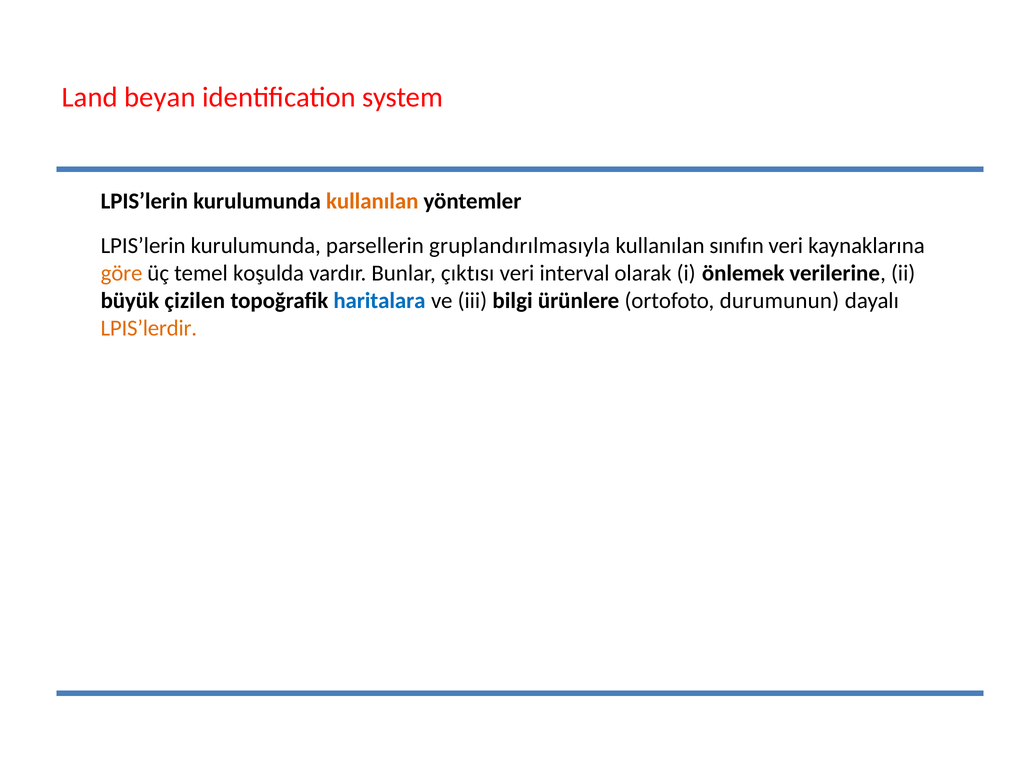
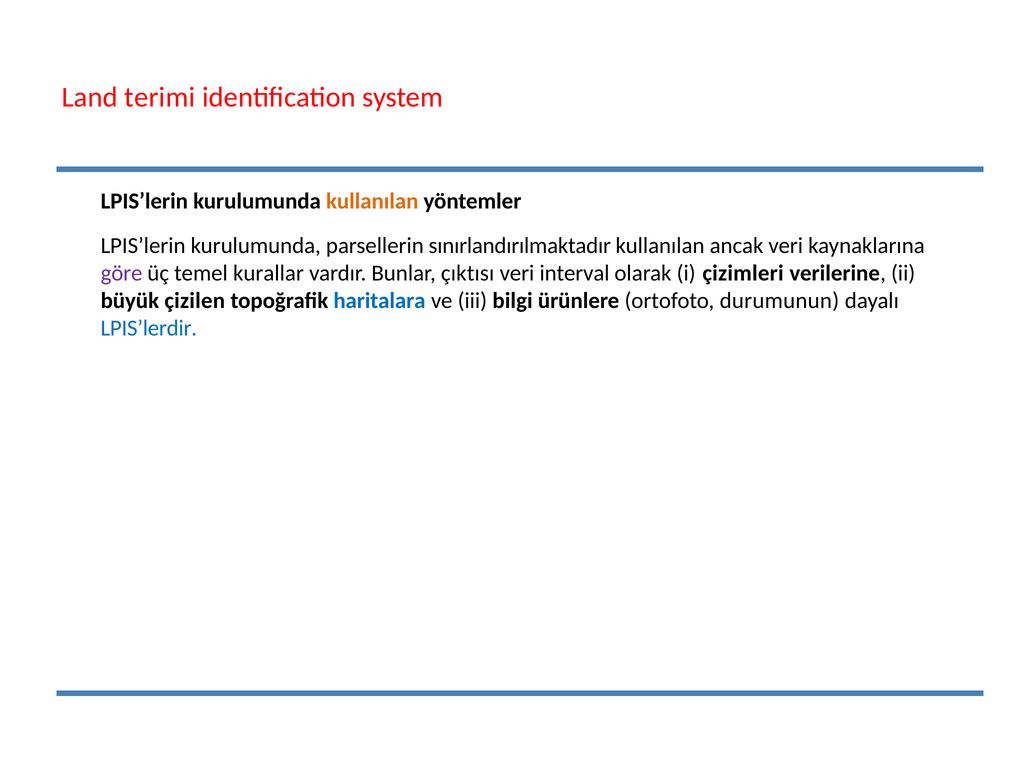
beyan: beyan -> terimi (160, 97)
gruplandırılmasıyla: gruplandırılmasıyla -> sınırlandırılmaktadır (520, 246)
sınıfın: sınıfın -> ancak (737, 246)
göre colour: orange -> purple (122, 273)
koşulda: koşulda -> kurallar (268, 273)
önlemek: önlemek -> çizimleri (743, 273)
LPIS’lerdir colour: orange -> blue (149, 328)
